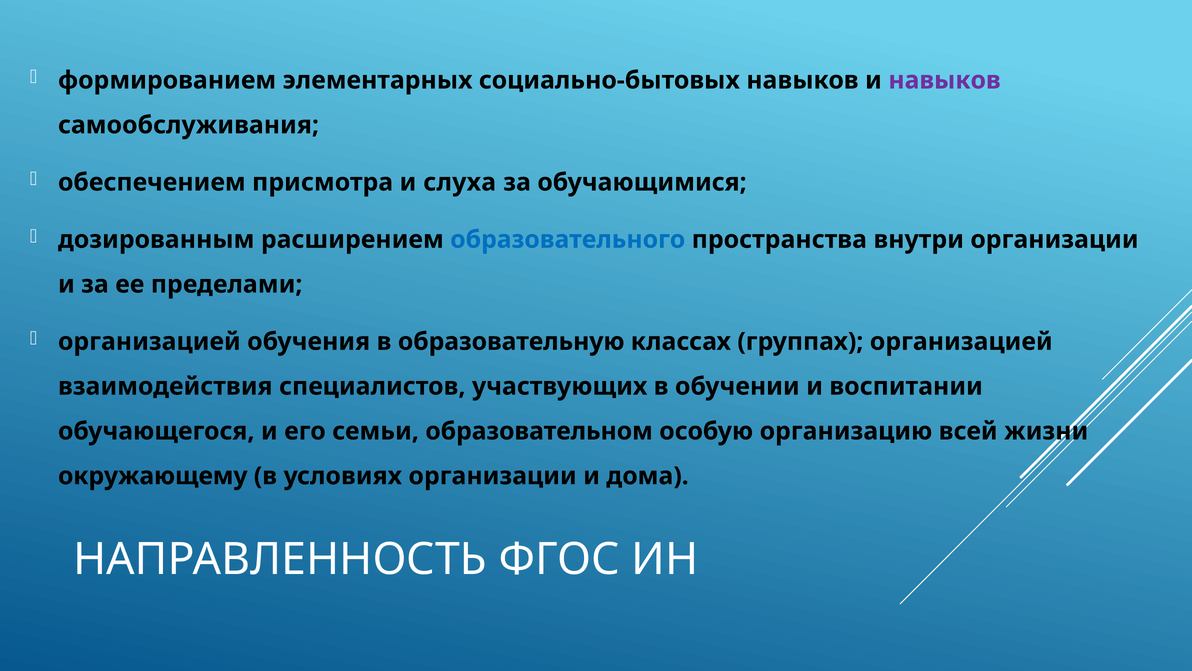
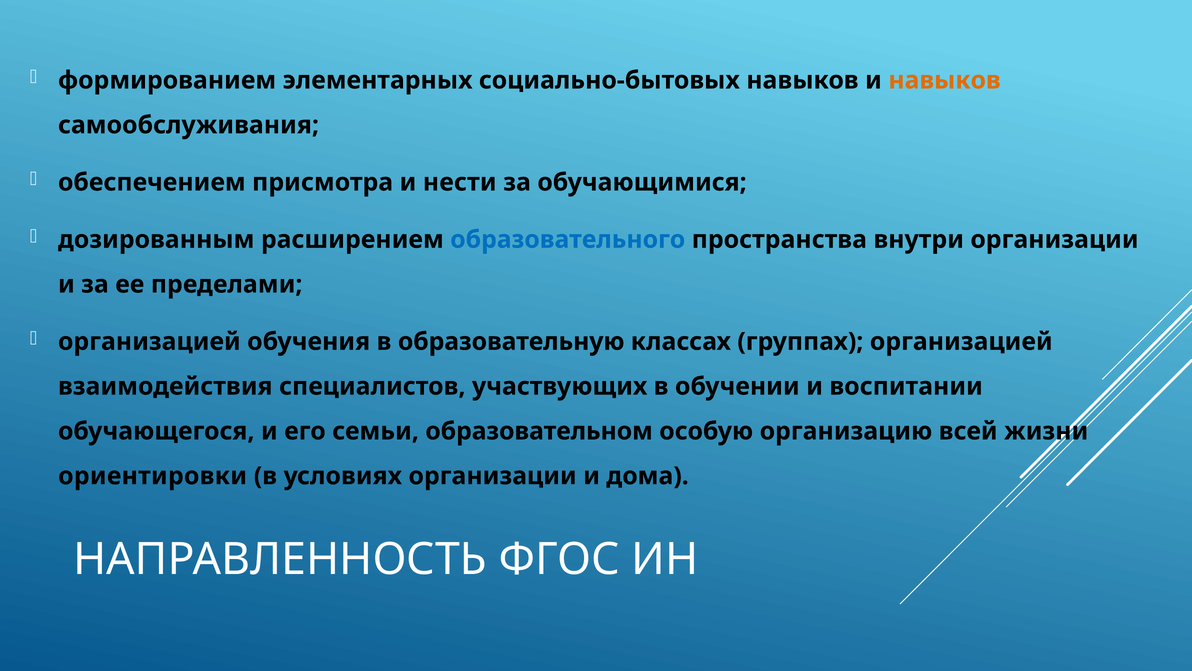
навыков colour: purple -> orange (945, 80)
слуха: слуха -> нести (460, 182)
окружающему: окружающему -> ориентировки (153, 476)
